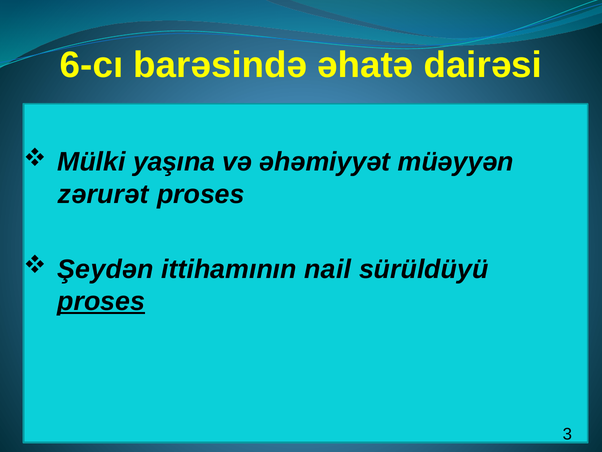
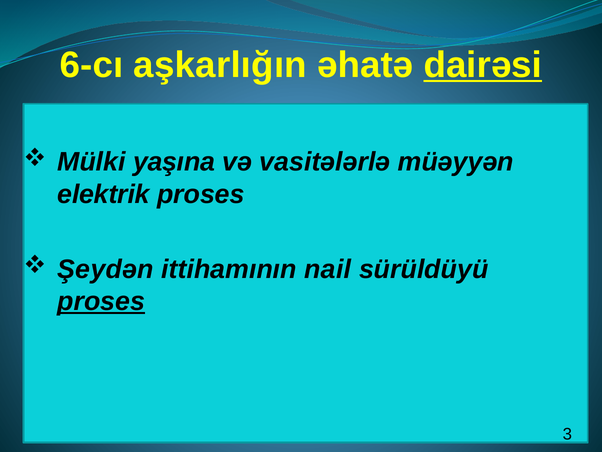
barəsində: barəsində -> aşkarlığın (220, 65)
dairəsi underline: none -> present (483, 65)
əhəmiyyət: əhəmiyyət -> vasitələrlə (325, 162)
zərurət: zərurət -> elektrik (104, 194)
